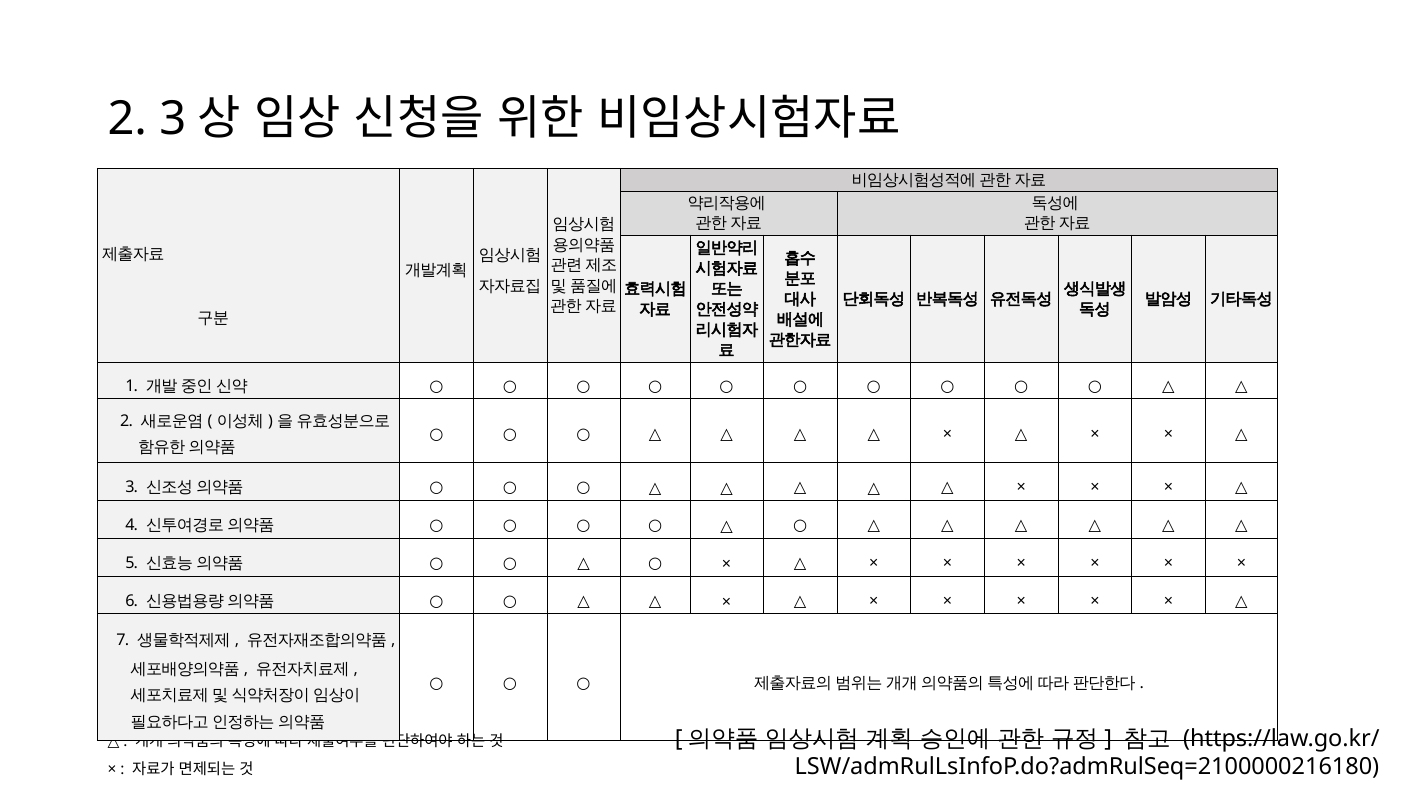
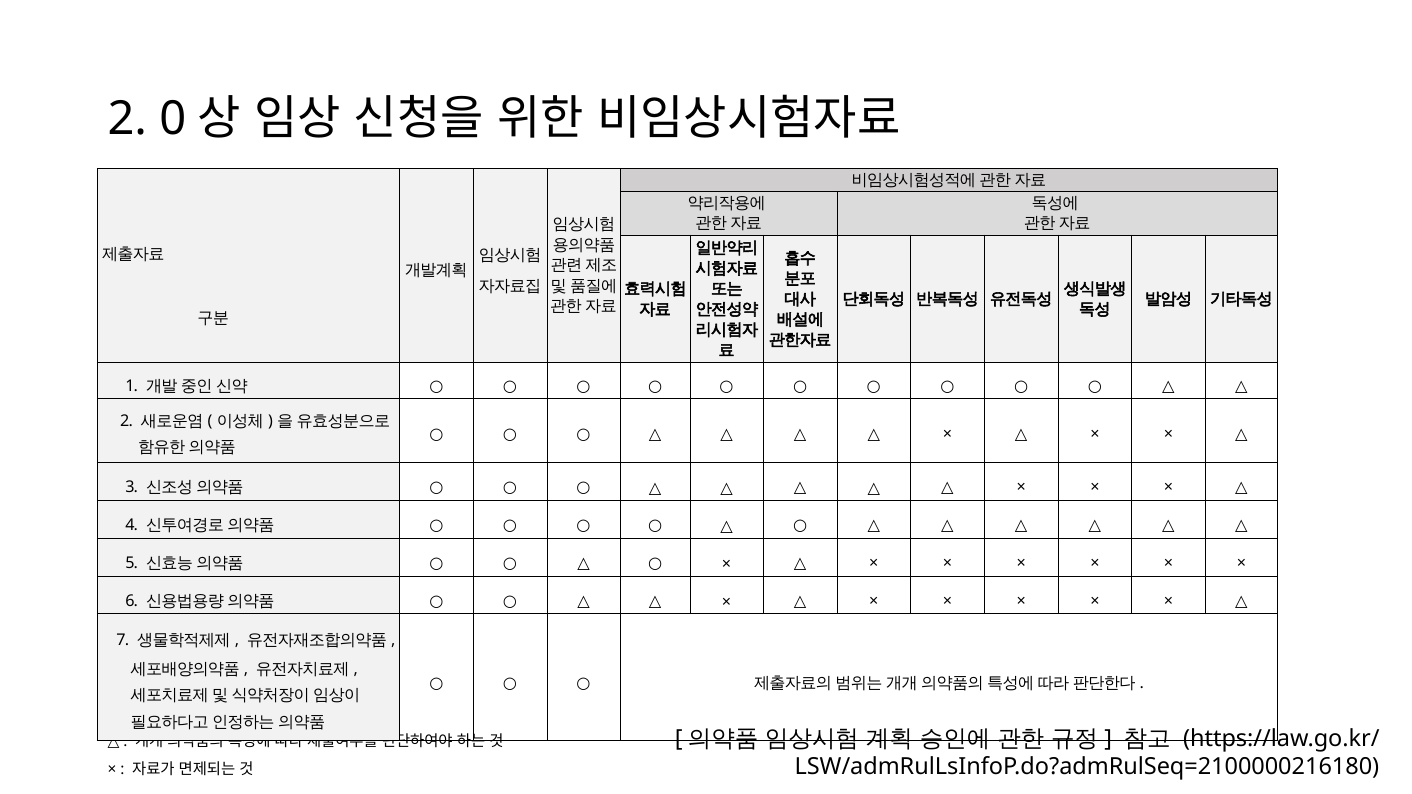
2 3: 3 -> 0 (173, 119)
